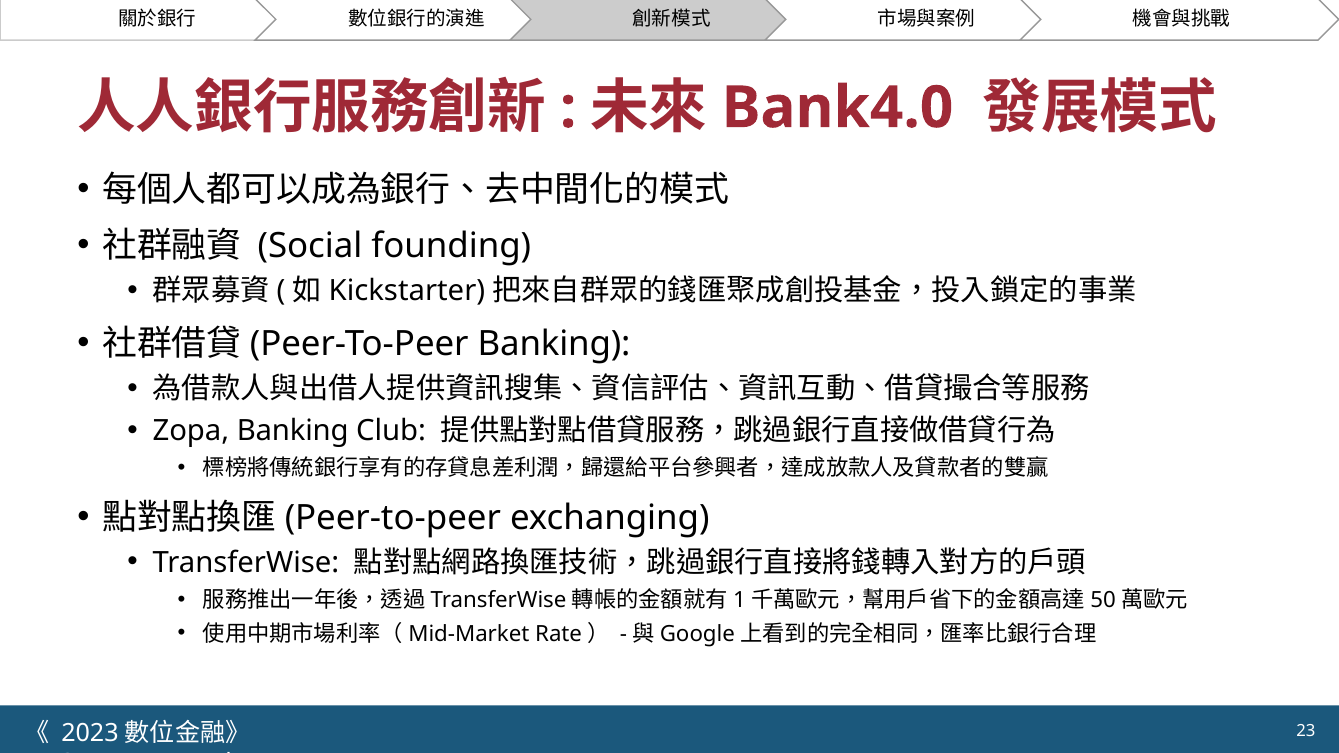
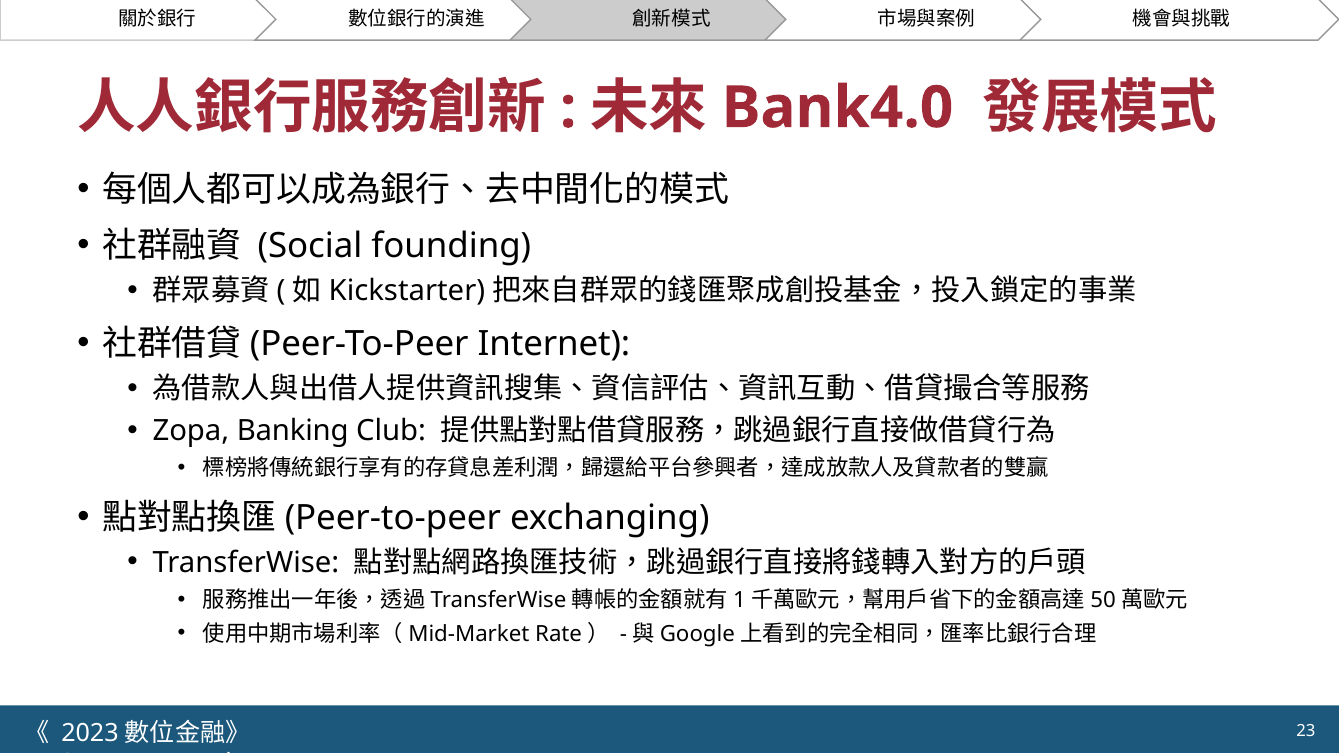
Banking: Banking -> Internet (554, 344)
